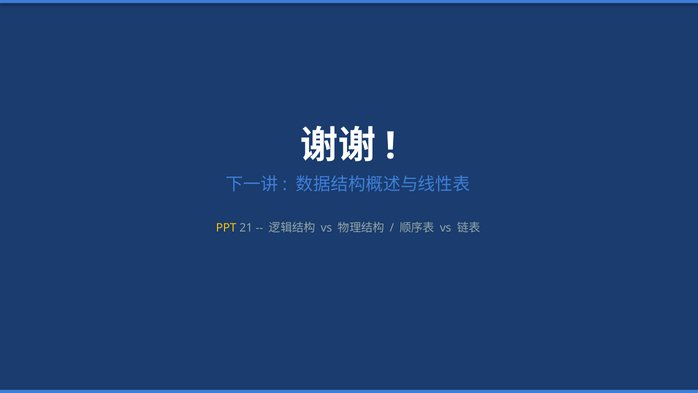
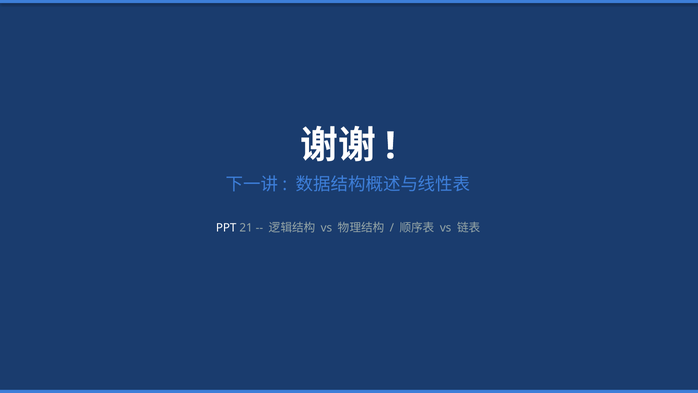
PPT colour: yellow -> white (226, 228)
